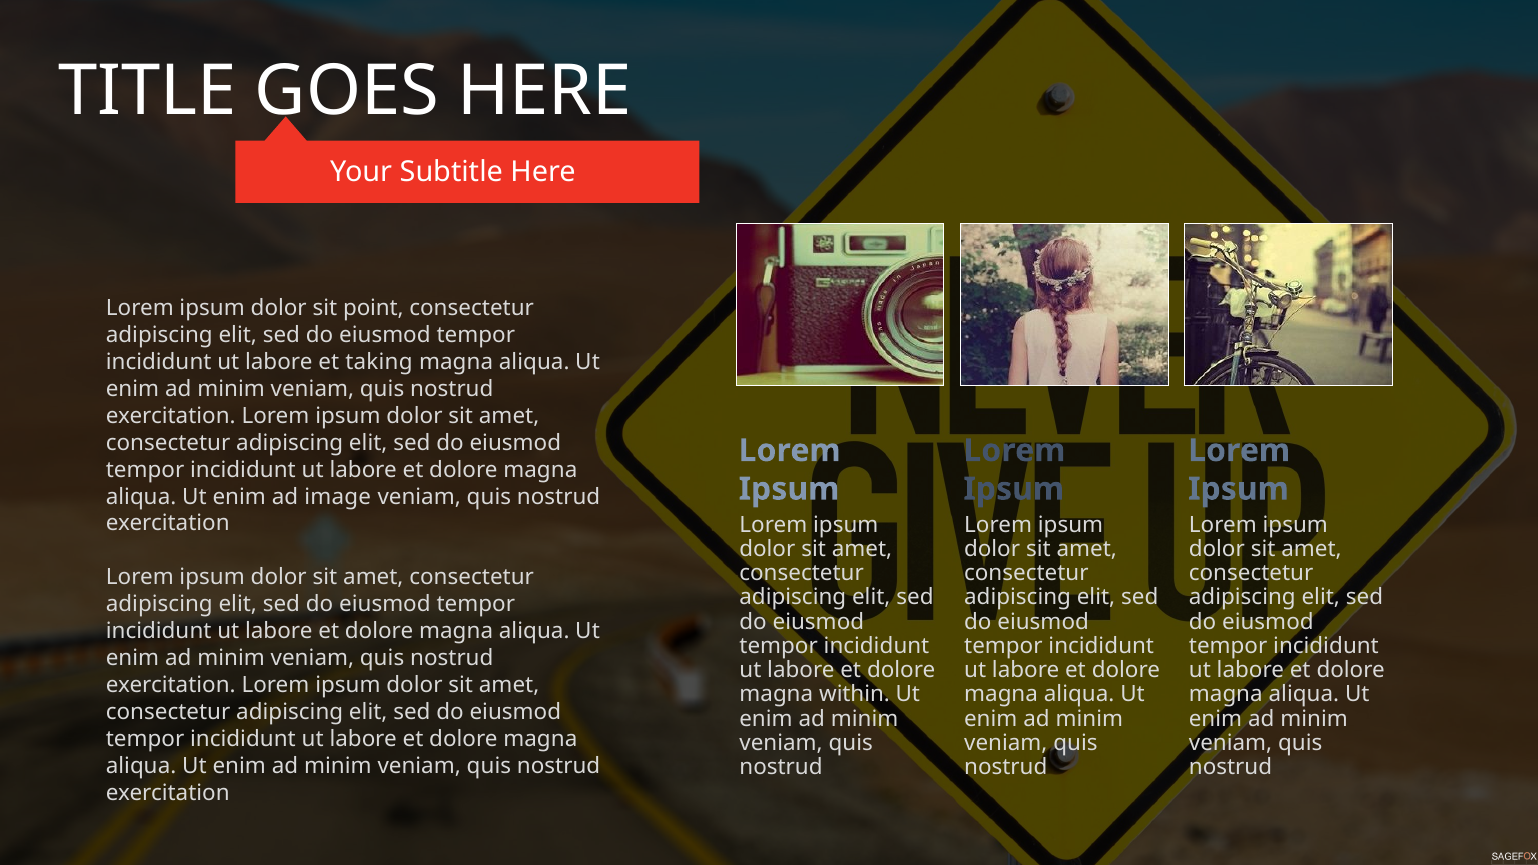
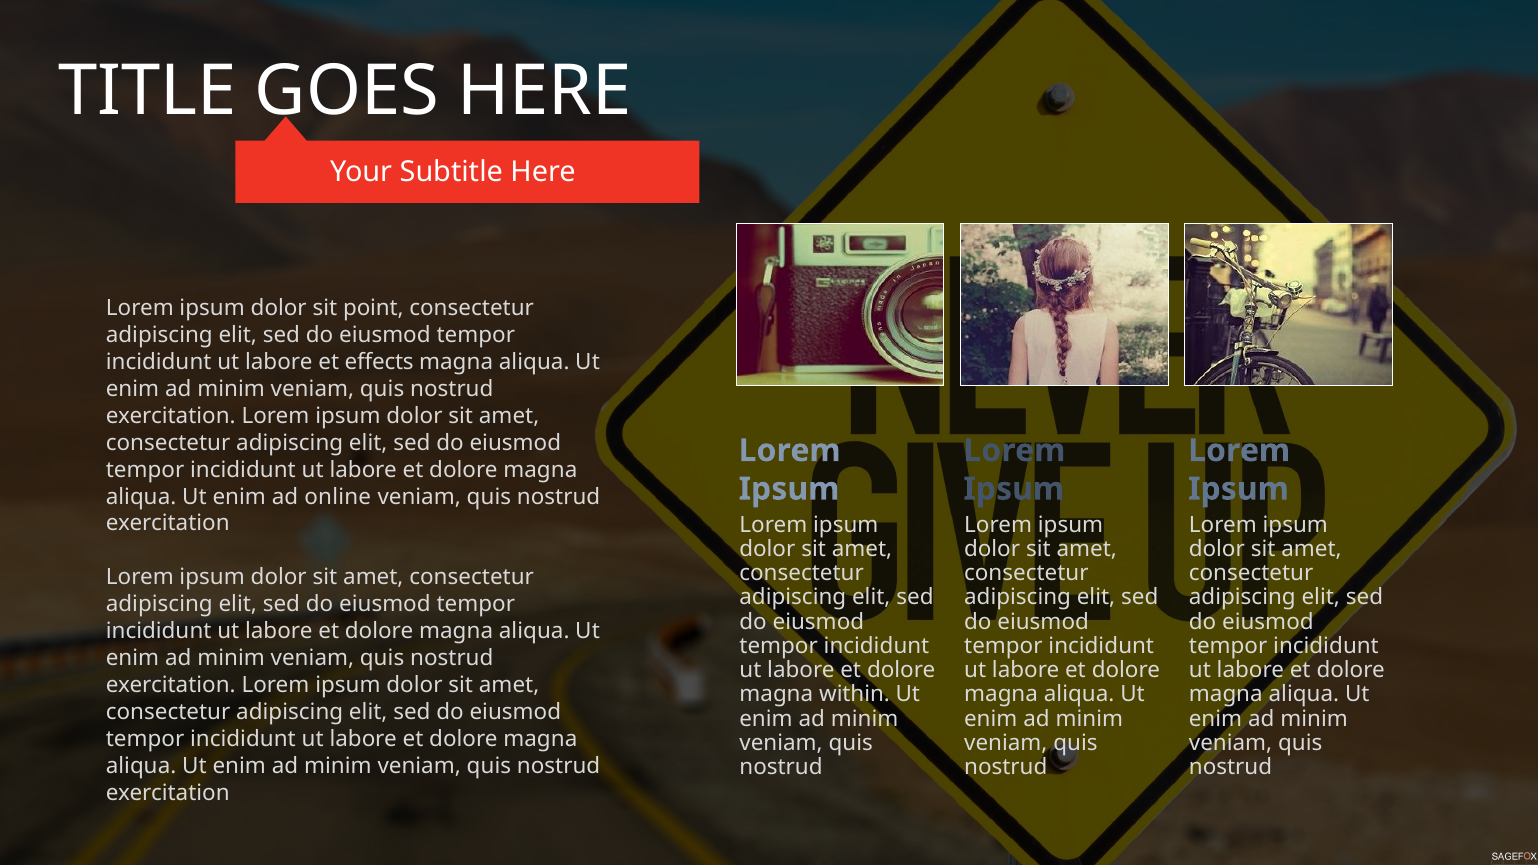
taking: taking -> effects (379, 362)
image: image -> online (338, 497)
